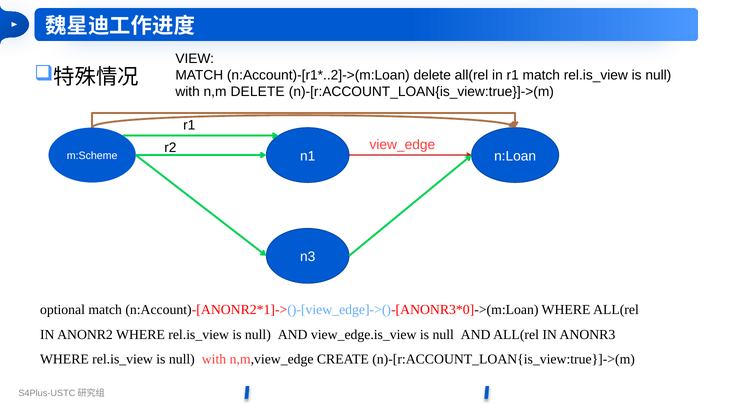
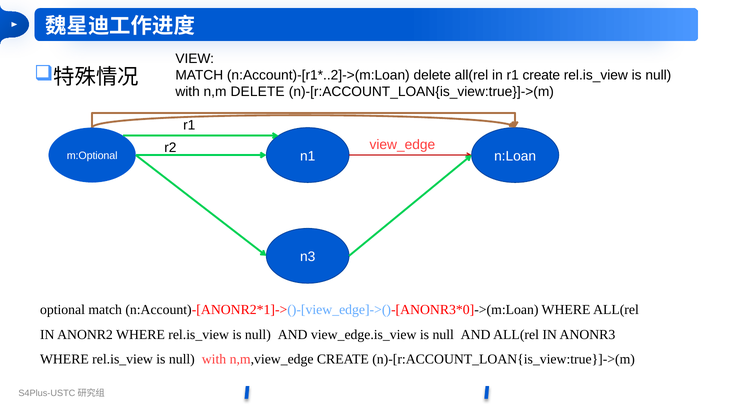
r1 match: match -> create (541, 75)
m:Scheme: m:Scheme -> m:Optional (92, 156)
